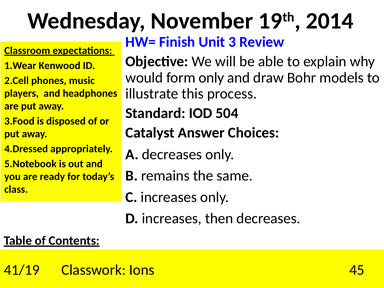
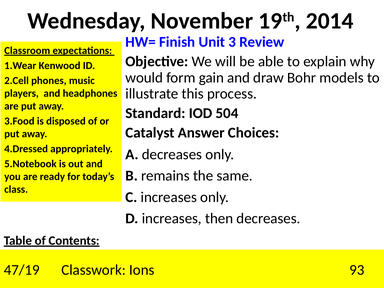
form only: only -> gain (211, 78)
41/19: 41/19 -> 47/19 (22, 270)
45: 45 -> 93 (357, 270)
